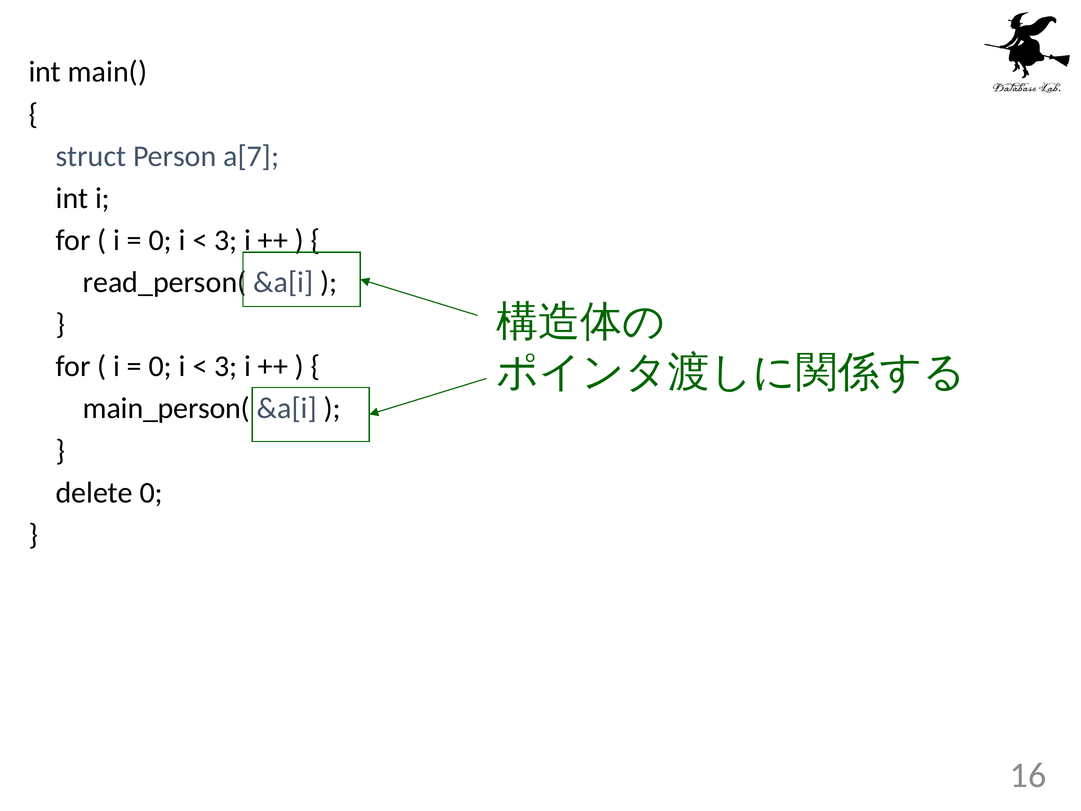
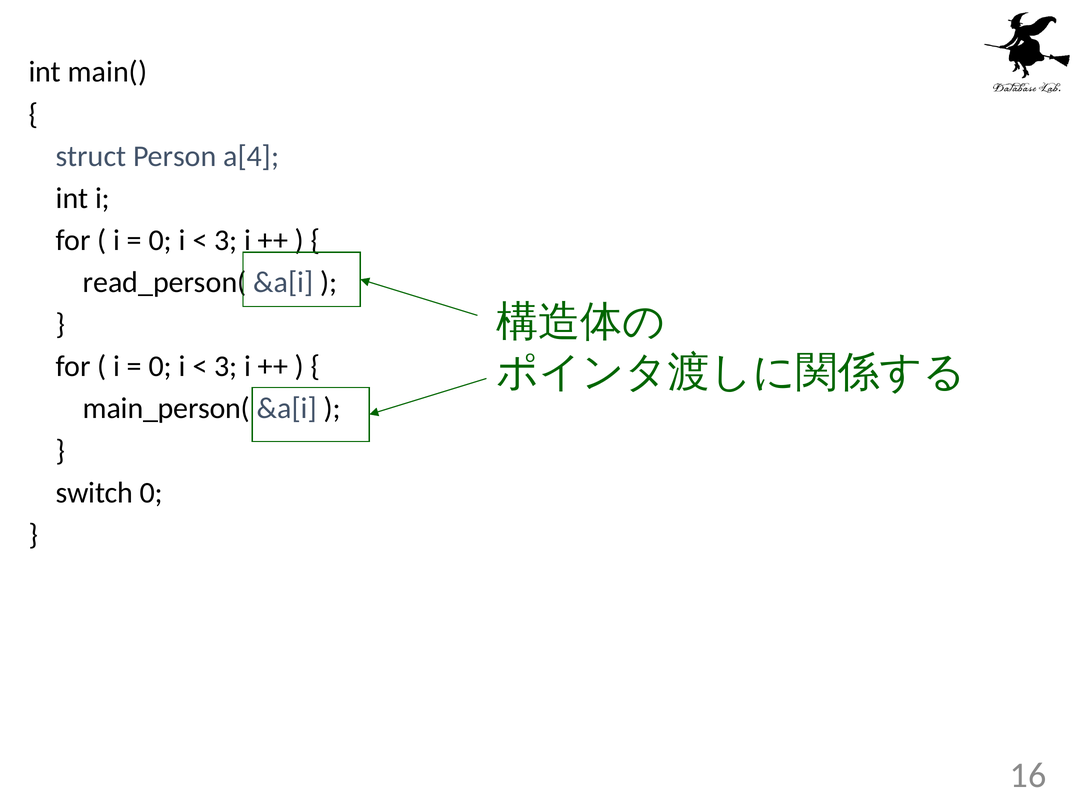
a[7: a[7 -> a[4 (251, 156)
delete: delete -> switch (94, 492)
